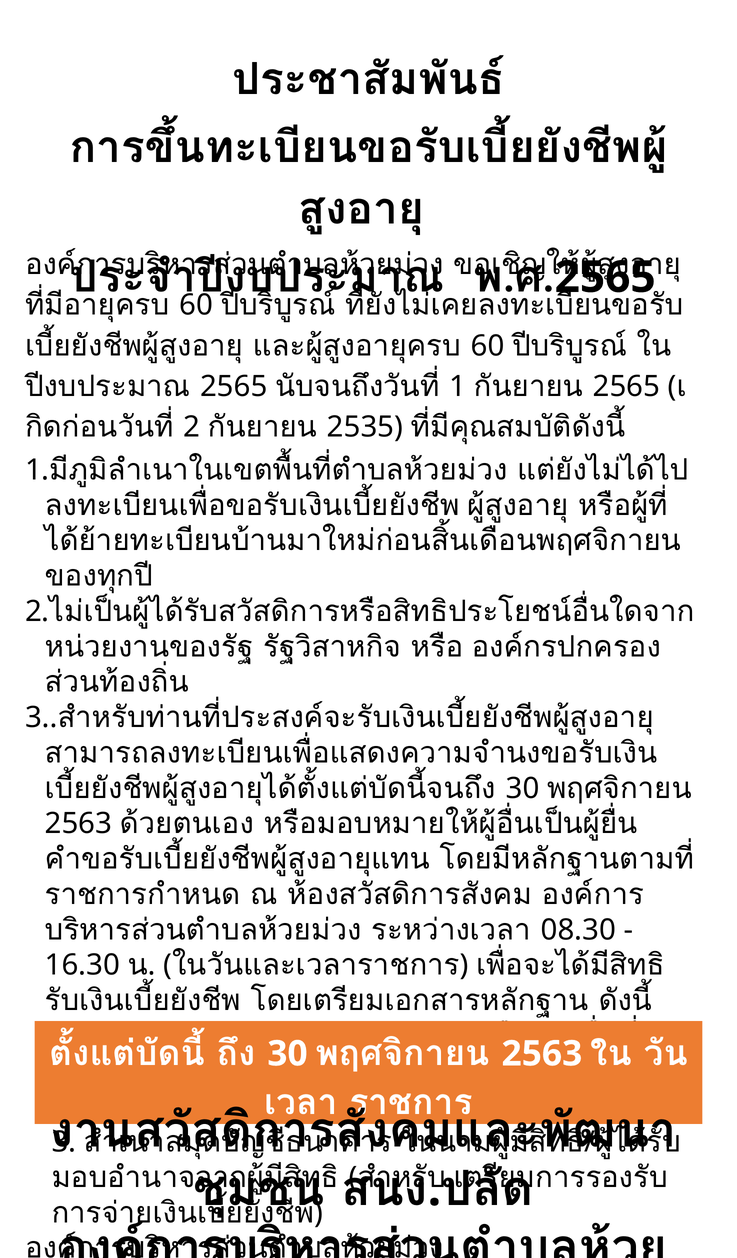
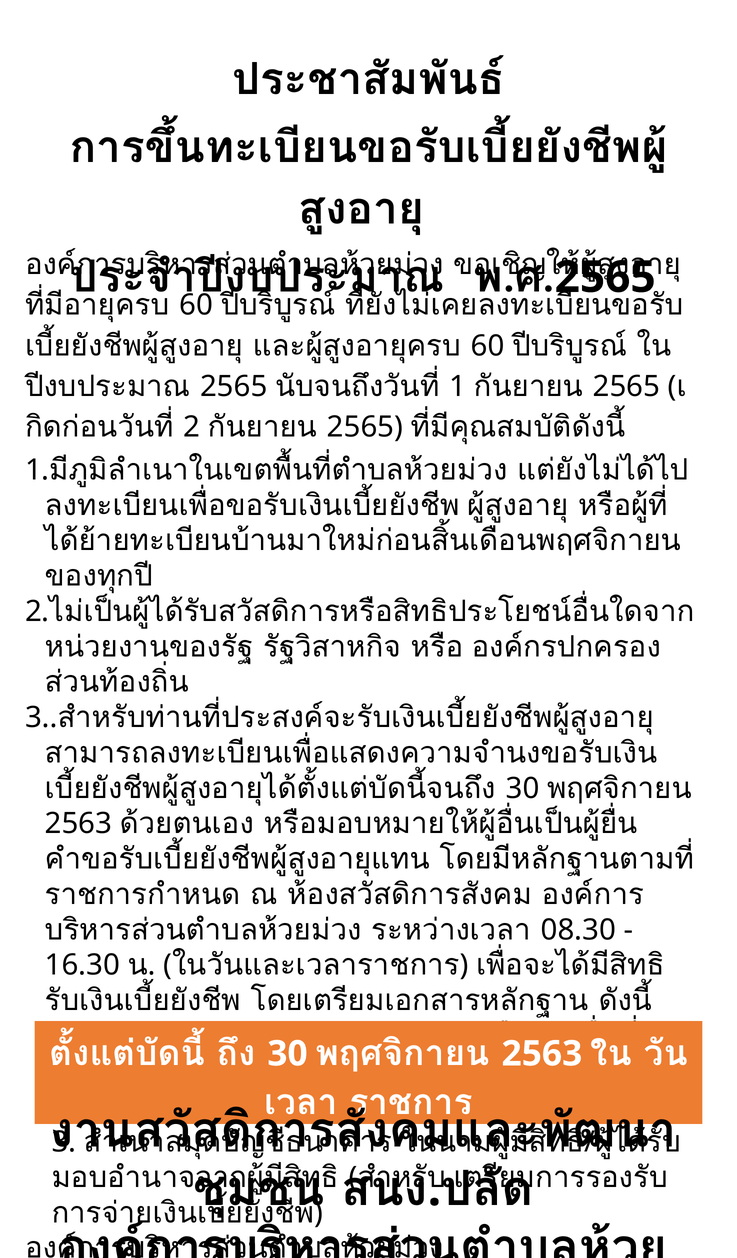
2535: 2535 -> 2565 (365, 427)
